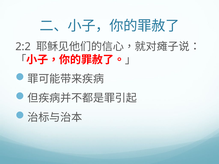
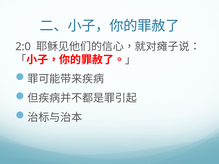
2:2: 2:2 -> 2:0 (23, 47)
